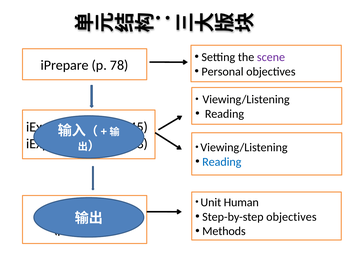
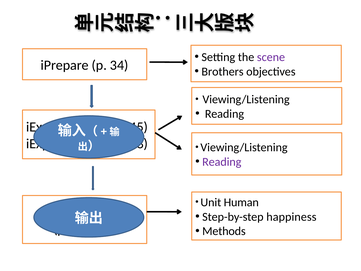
78: 78 -> 34 (119, 65)
Personal: Personal -> Brothers (223, 72)
Reading colour: blue -> purple (222, 162)
Step-by-step objectives: objectives -> happiness (291, 217)
